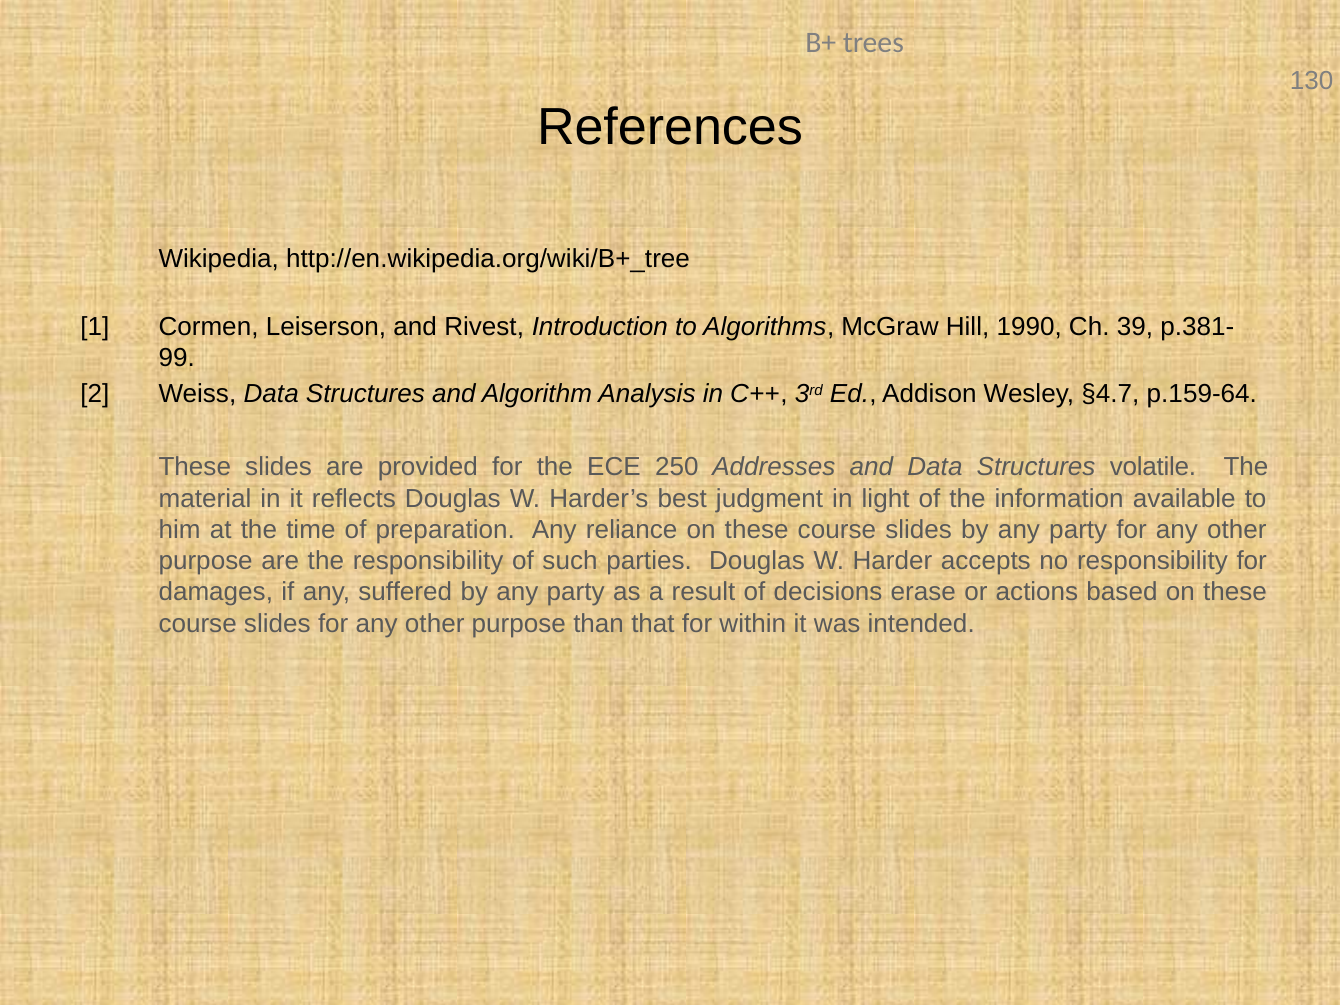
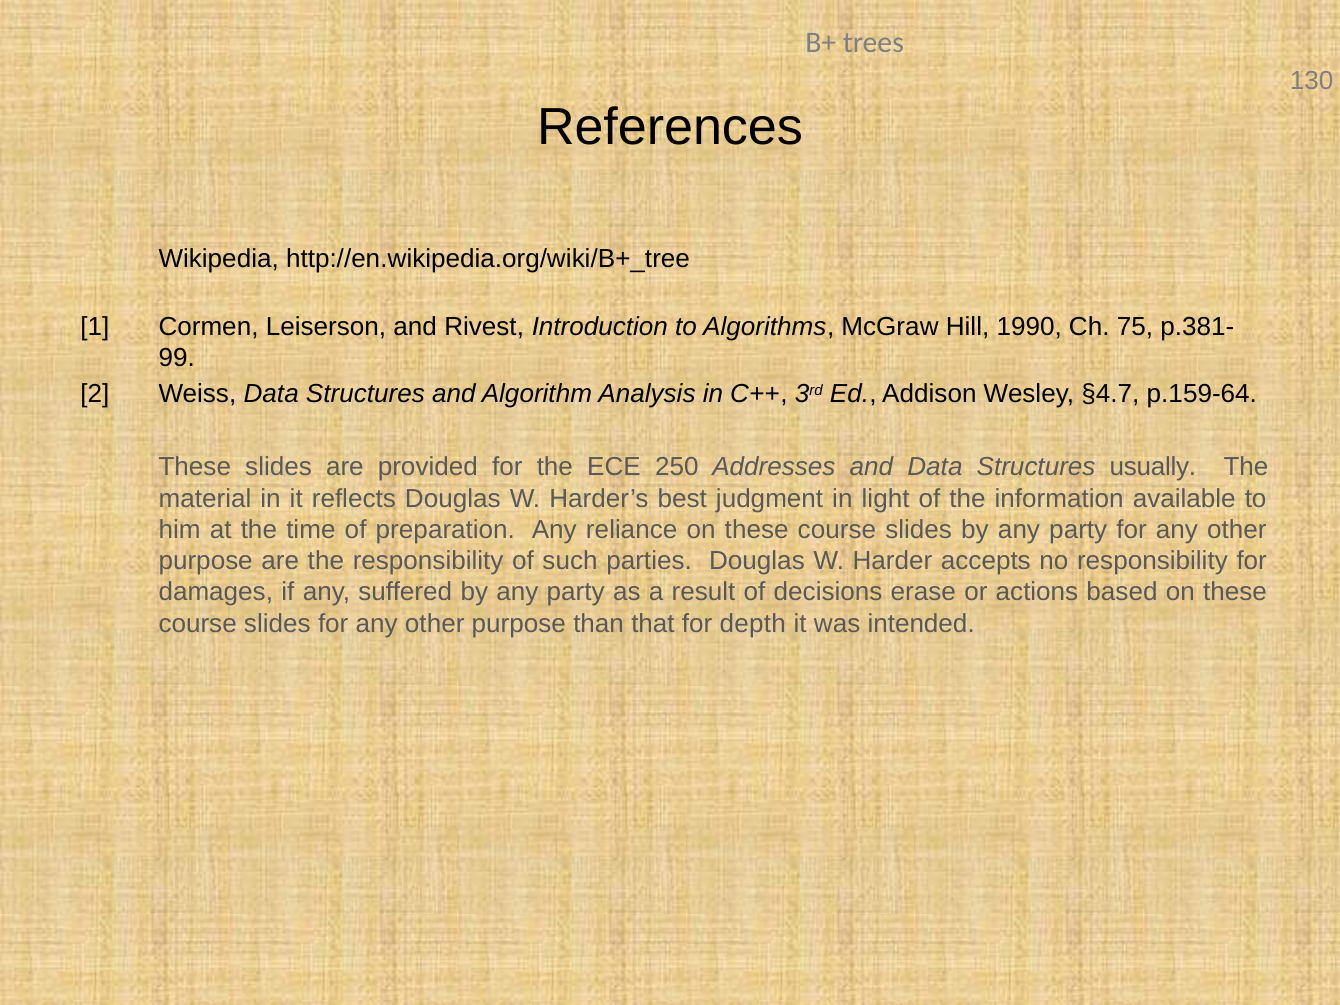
39: 39 -> 75 (1135, 326)
volatile: volatile -> usually (1153, 467)
within: within -> depth (753, 624)
